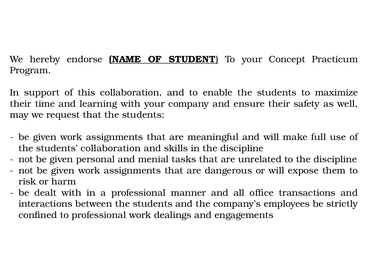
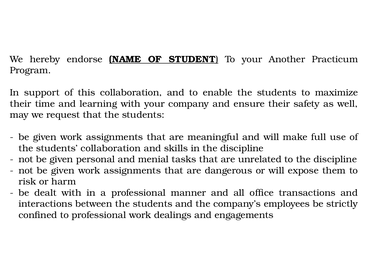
Concept: Concept -> Another (287, 59)
